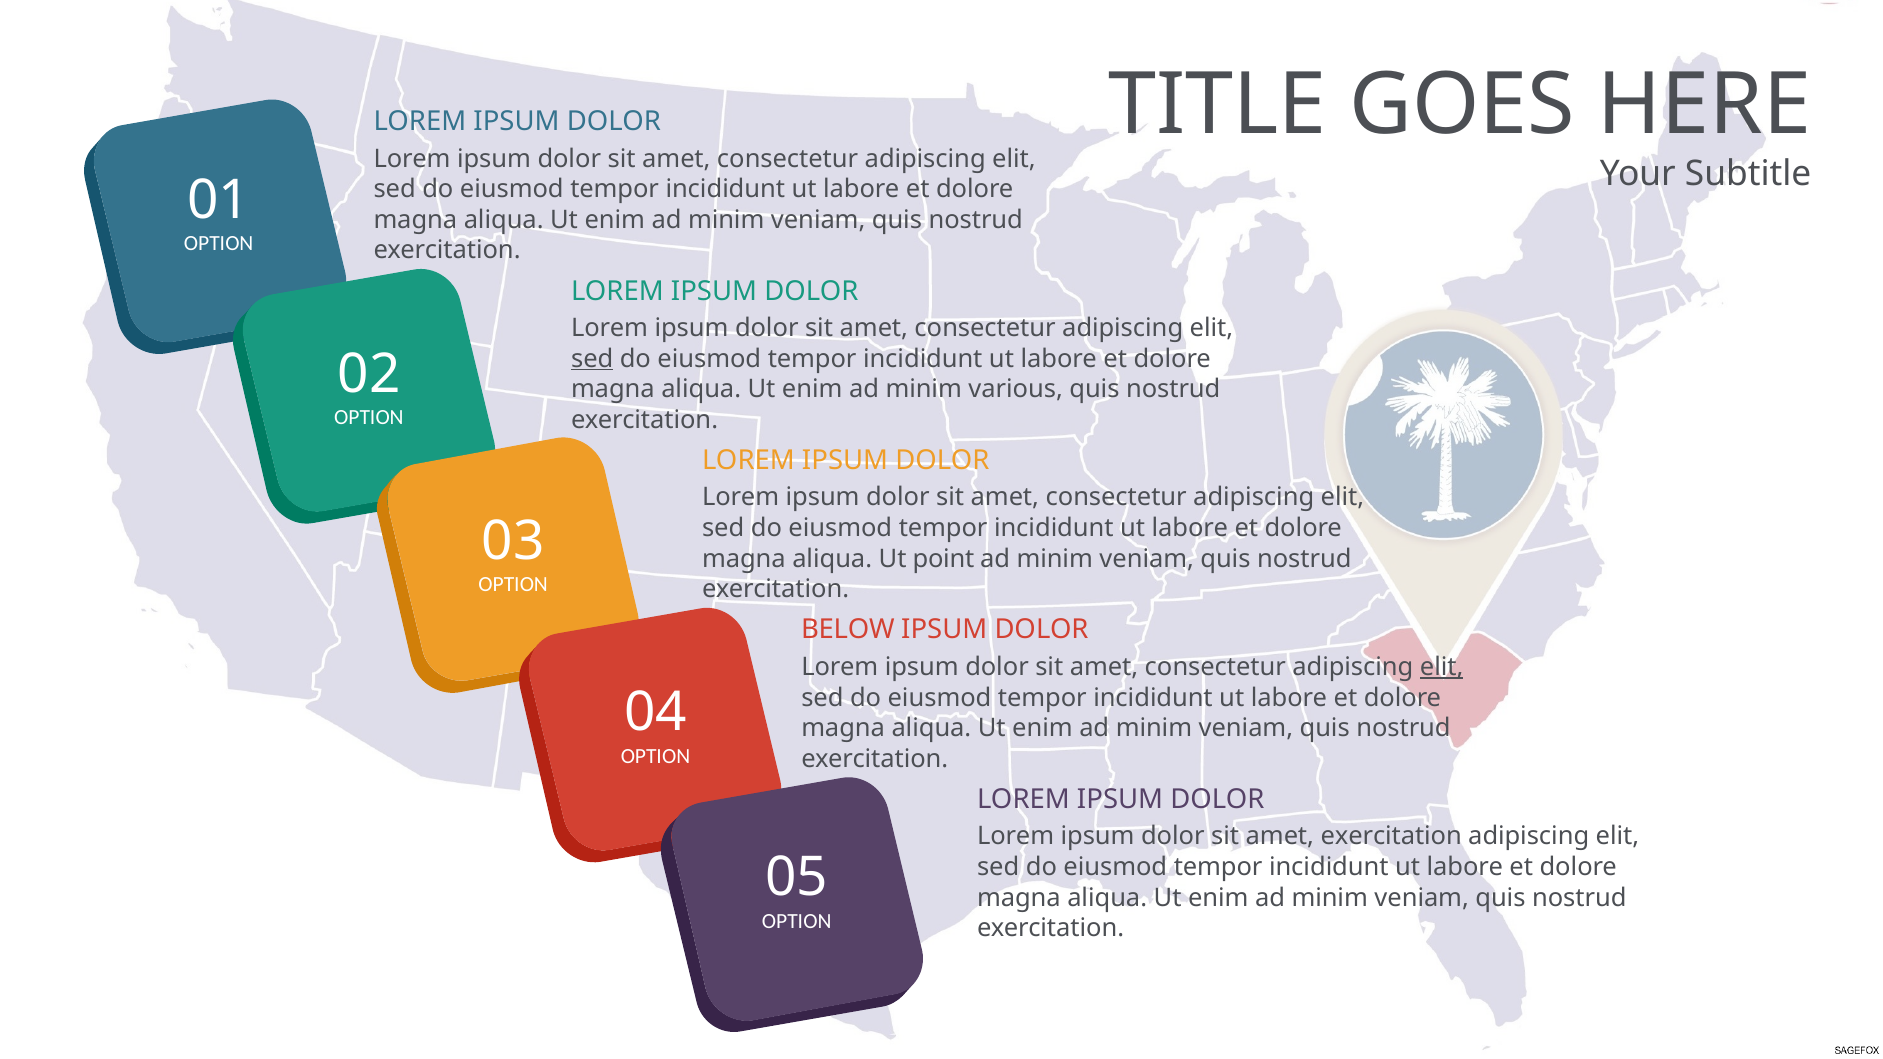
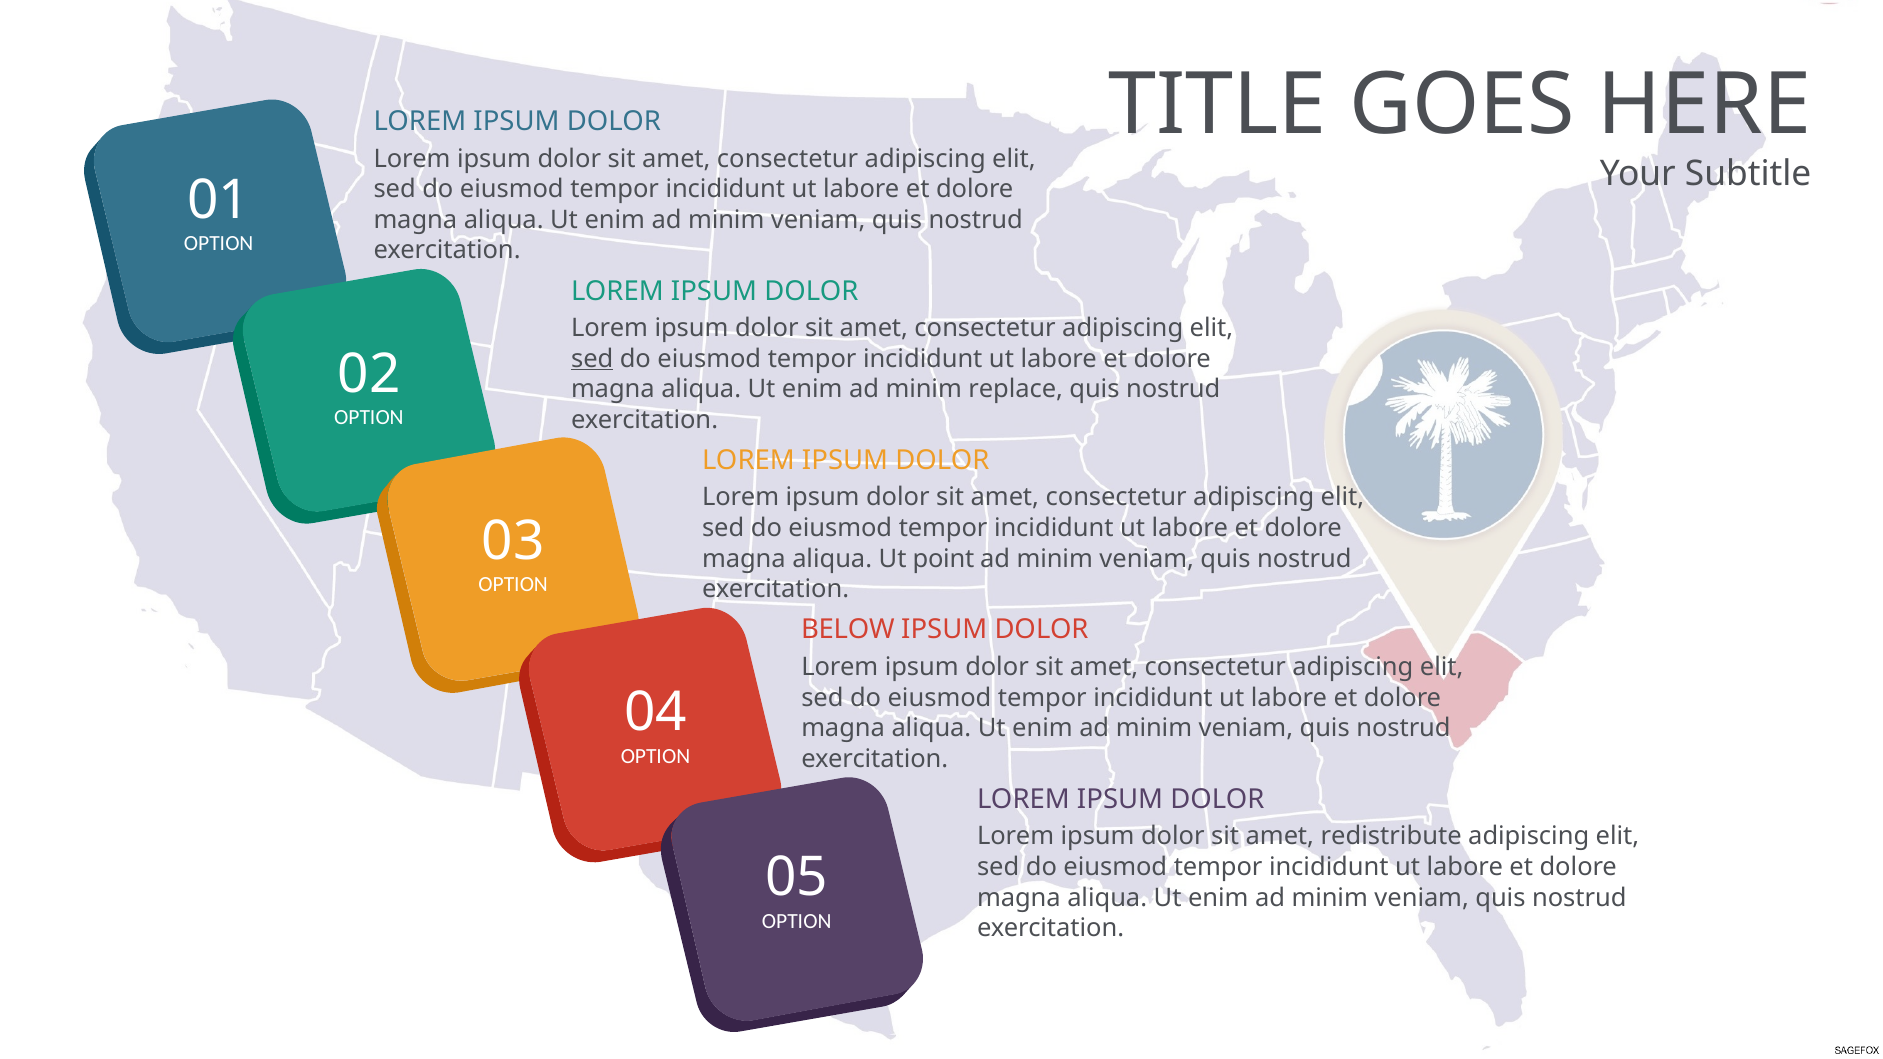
various: various -> replace (1016, 389)
elit underline: present -> none (1442, 667)
amet exercitation: exercitation -> redistribute (1391, 837)
